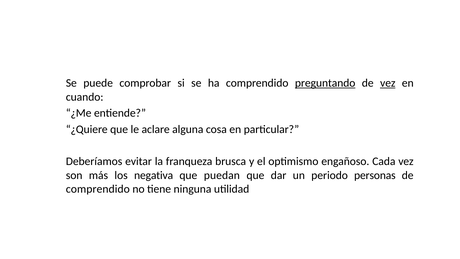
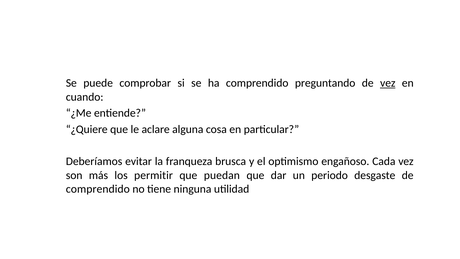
preguntando underline: present -> none (325, 83)
negativa: negativa -> permitir (154, 175)
personas: personas -> desgaste (375, 175)
